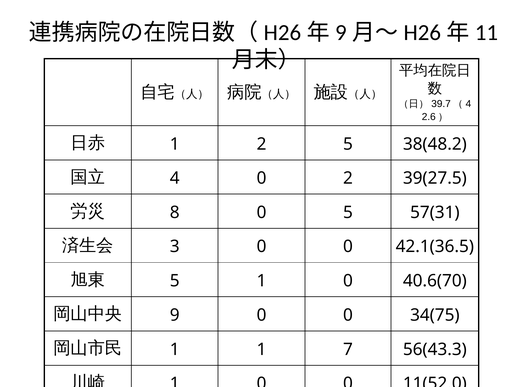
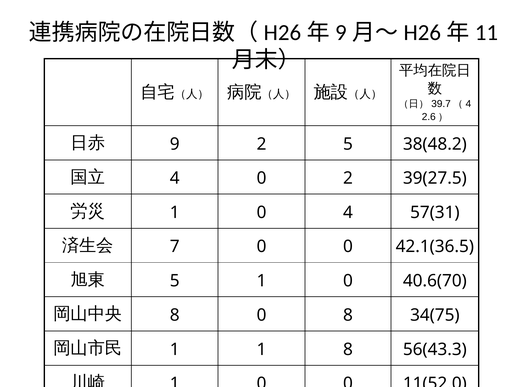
1: 1 -> 9 (175, 144)
8: 8 -> 1 (175, 212)
0 5: 5 -> 4 (348, 212)
3: 3 -> 7 (175, 246)
9: 9 -> 8 (175, 314)
0: 0 -> 8 (348, 314)
1 7: 7 -> 8 (348, 349)
